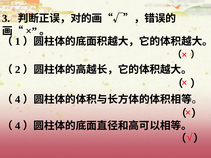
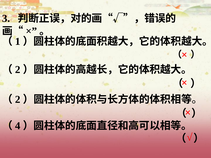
4: 4 -> 2 (18, 100)
